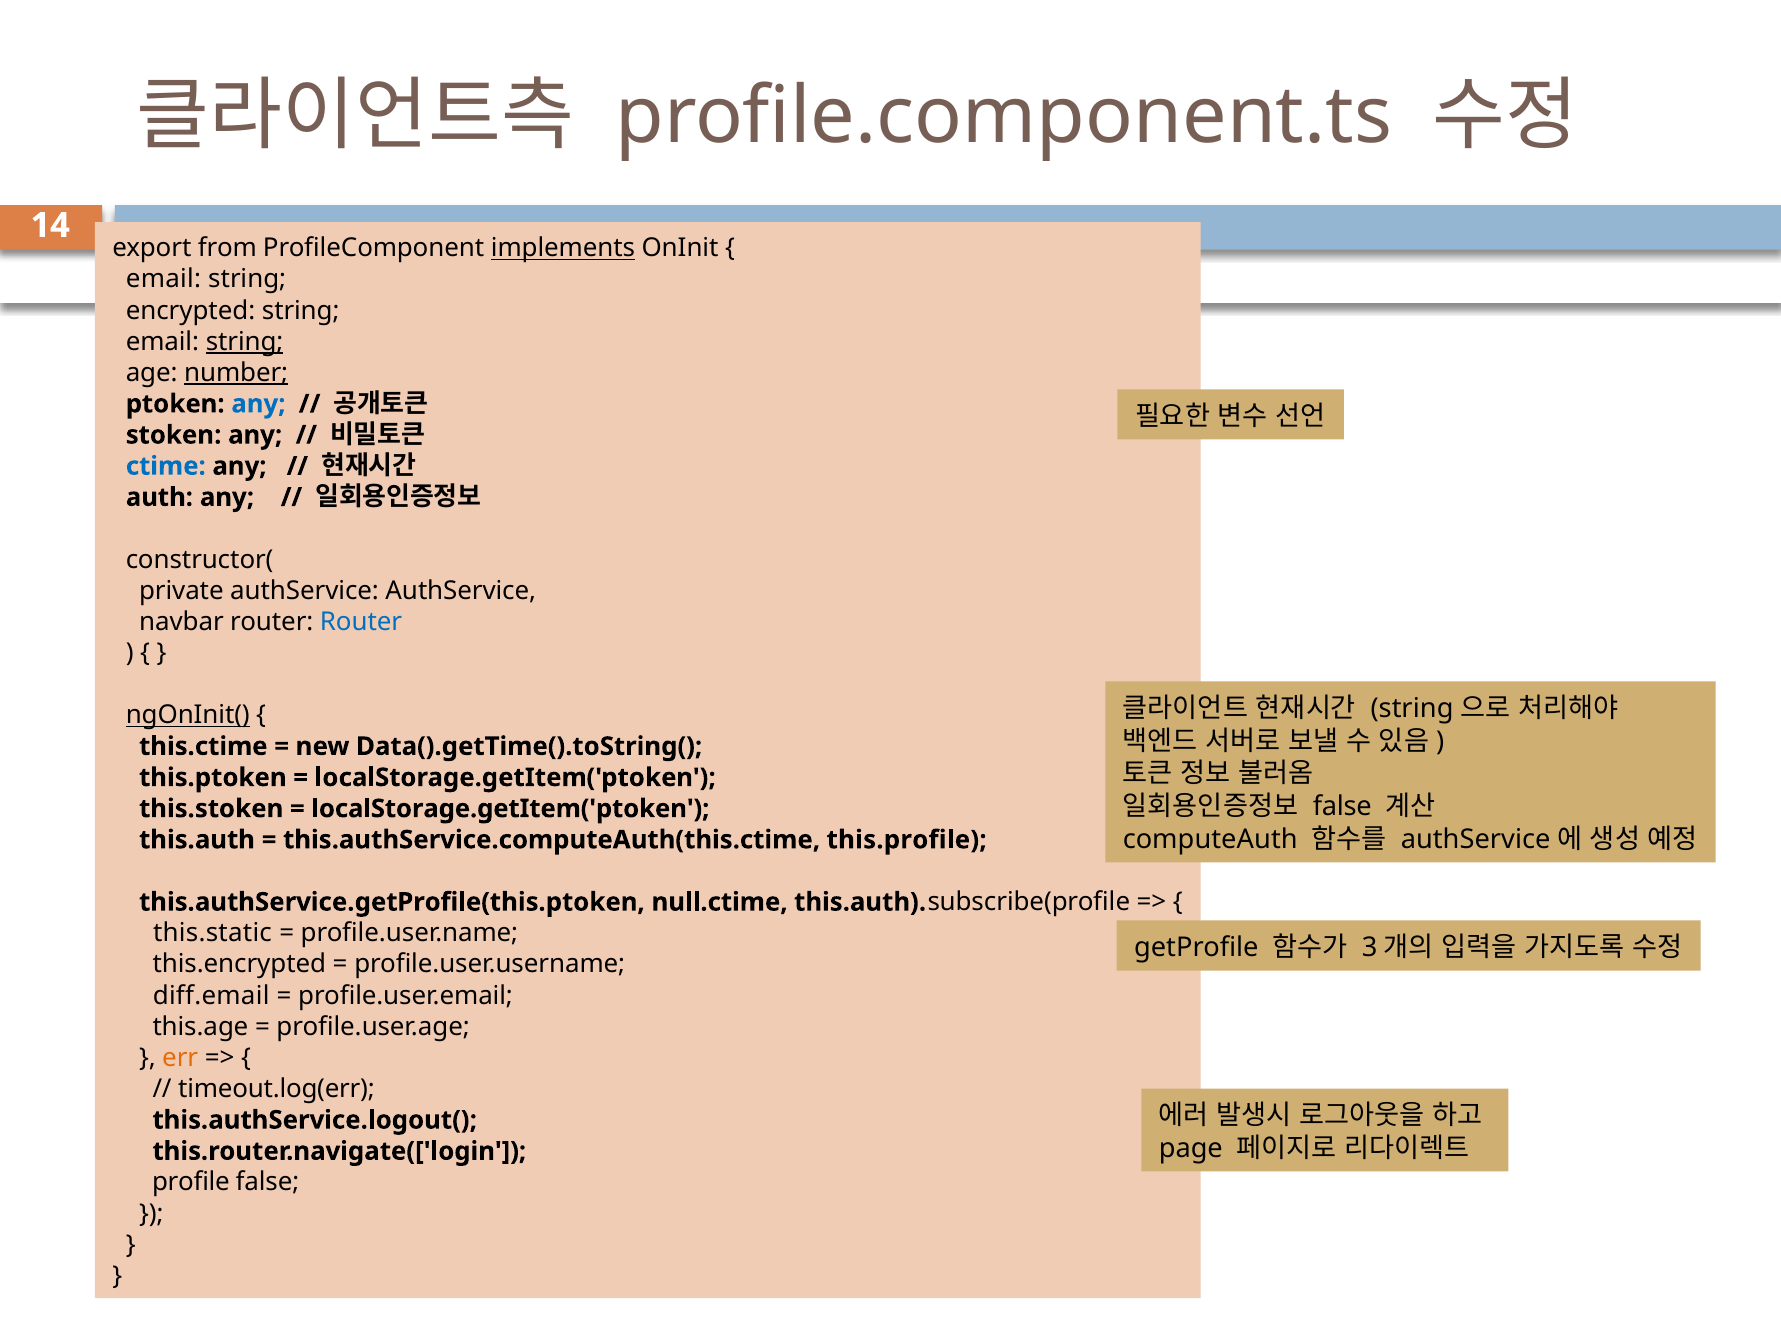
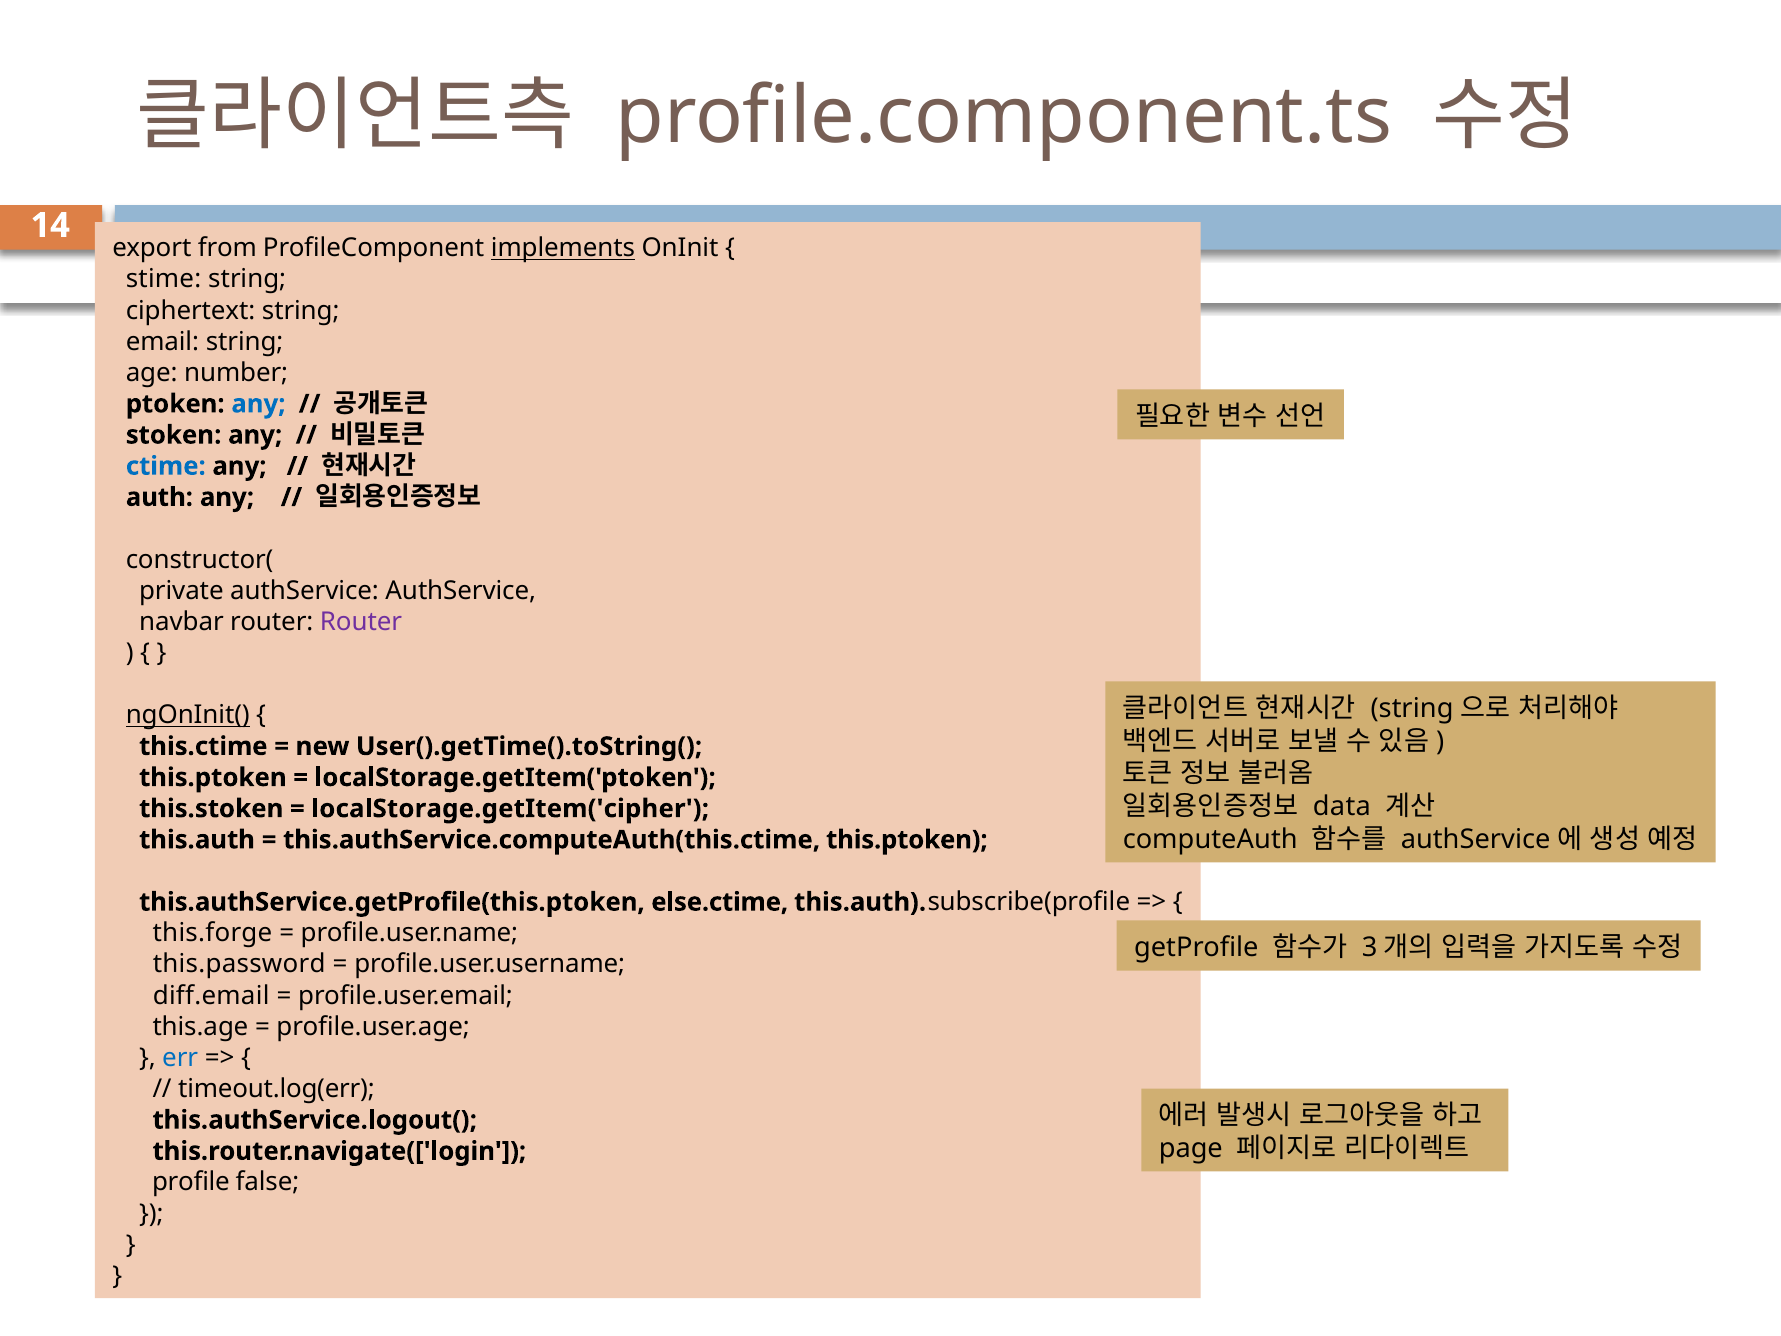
email: email -> stime (164, 279)
encrypted: encrypted -> ciphertext (191, 310)
string underline: present -> none (245, 342)
number underline: present -> none (236, 373)
Router colour: blue -> purple (361, 622)
Data().getTime().toString(: Data().getTime().toString( -> User().getTime().toString( (529, 746)
false: false -> data (1342, 806)
localStorage.getItem('ptoken: localStorage.getItem('ptoken -> localStorage.getItem('cipher (510, 809)
this.authService.computeAuth(this.ctime this.profile: this.profile -> this.ptoken (907, 840)
null.ctime: null.ctime -> else.ctime (720, 902)
this.static: this.static -> this.forge (212, 933)
this.encrypted: this.encrypted -> this.password (239, 964)
err colour: orange -> blue (180, 1058)
